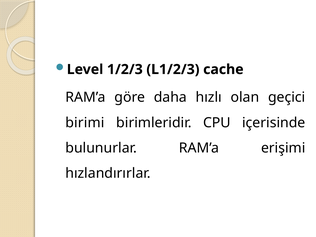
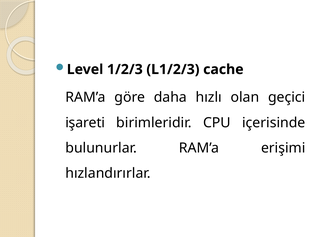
birimi: birimi -> işareti (85, 123)
